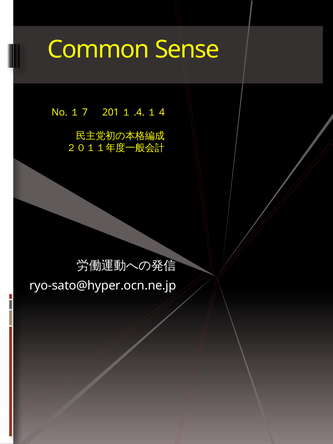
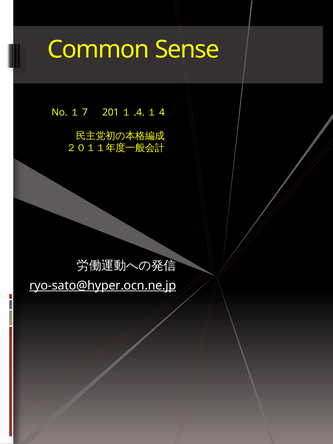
ryo-sato@hyper.ocn.ne.jp underline: none -> present (103, 286)
